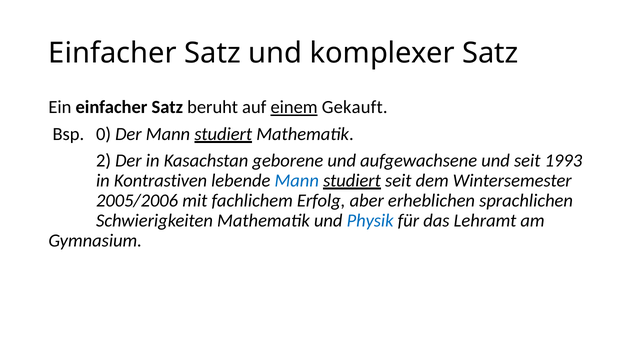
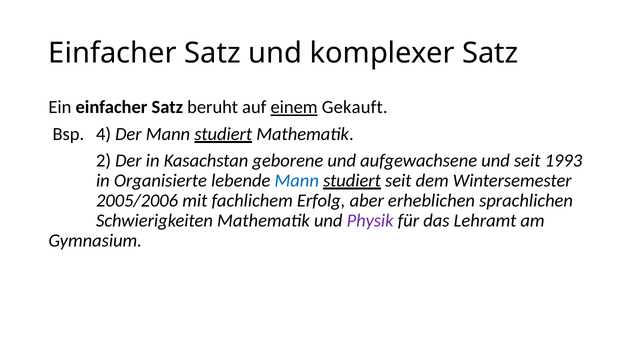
0: 0 -> 4 (104, 134)
Kontrastiven: Kontrastiven -> Organisierte (160, 181)
Physik colour: blue -> purple (370, 221)
